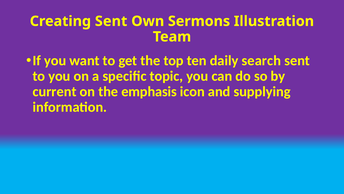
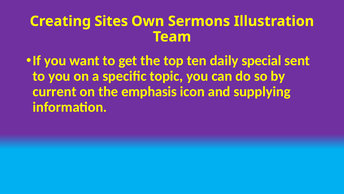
Creating Sent: Sent -> Sites (111, 21)
search: search -> special (261, 60)
